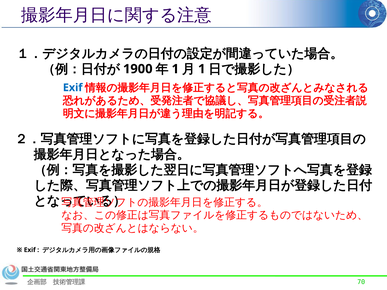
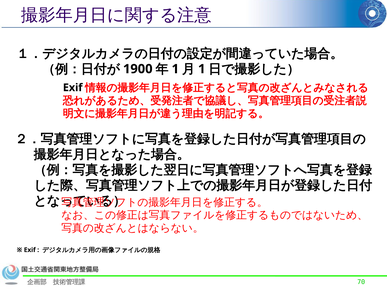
Exif colour: blue -> black (73, 88)
